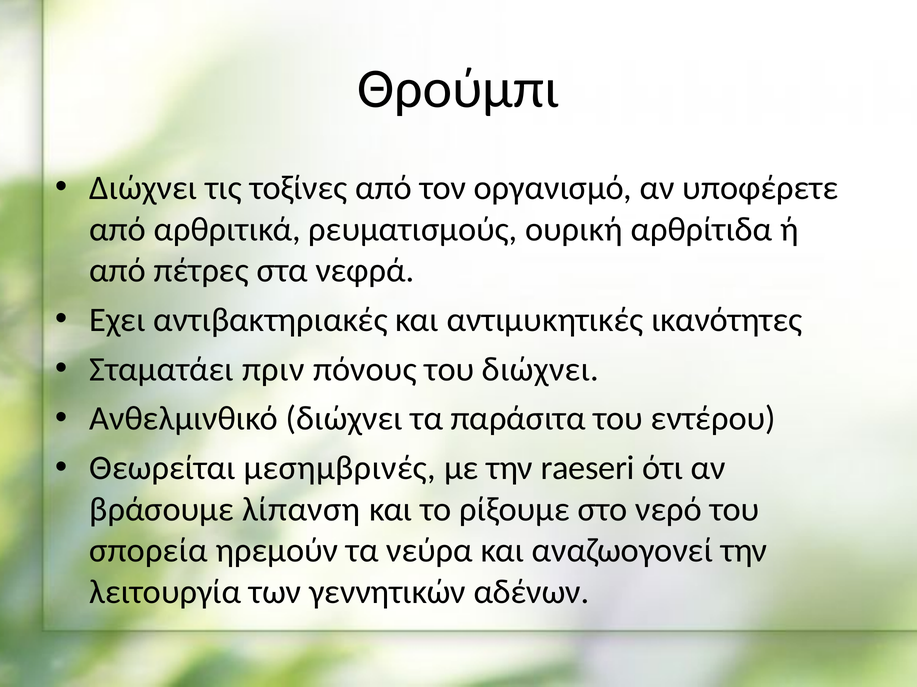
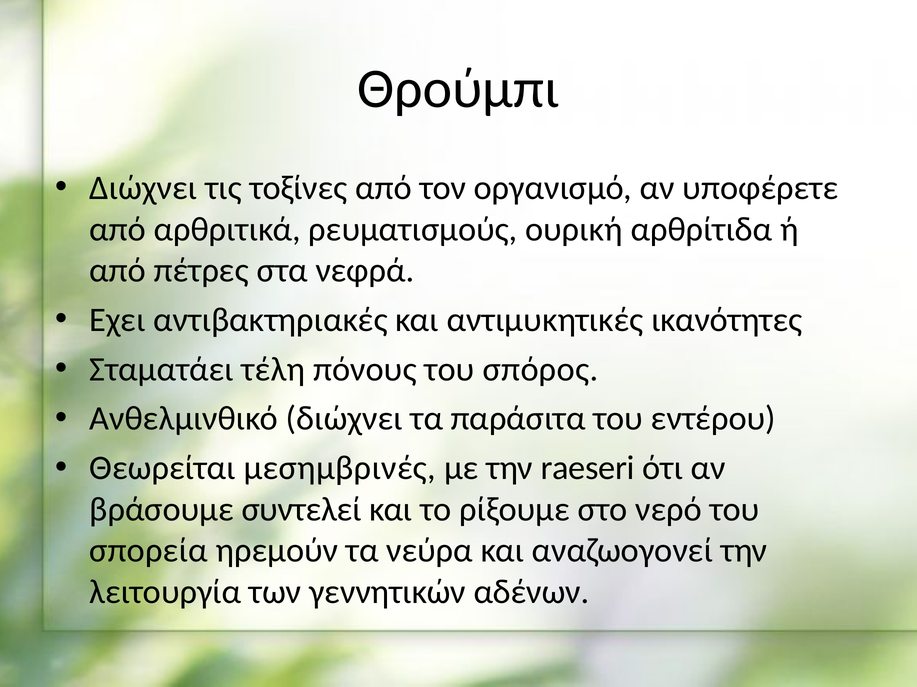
πριν: πριν -> τέλη (273, 370)
του διώχνει: διώχνει -> σπόρος (540, 370)
λίπανση: λίπανση -> συντελεί (302, 510)
